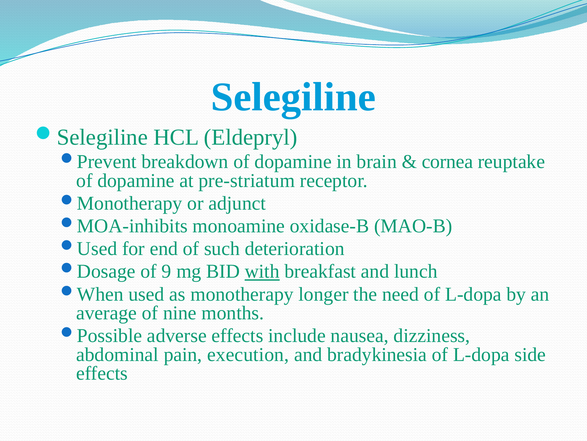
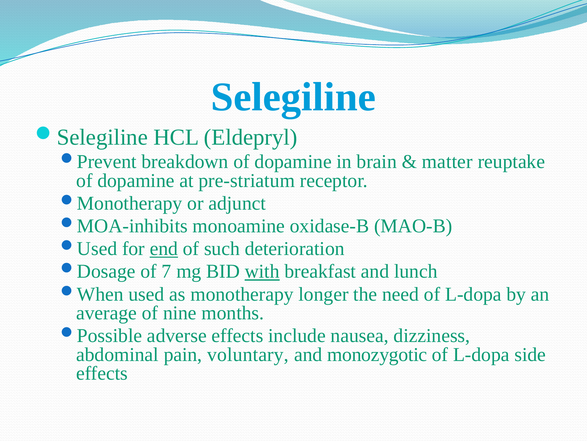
cornea: cornea -> matter (447, 161)
end underline: none -> present (164, 248)
9: 9 -> 7 (167, 271)
execution: execution -> voluntary (248, 354)
bradykinesia: bradykinesia -> monozygotic (377, 354)
